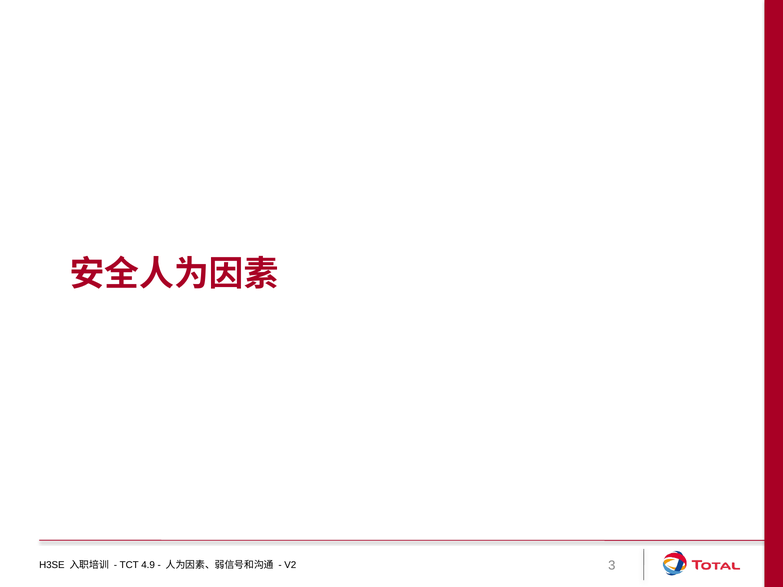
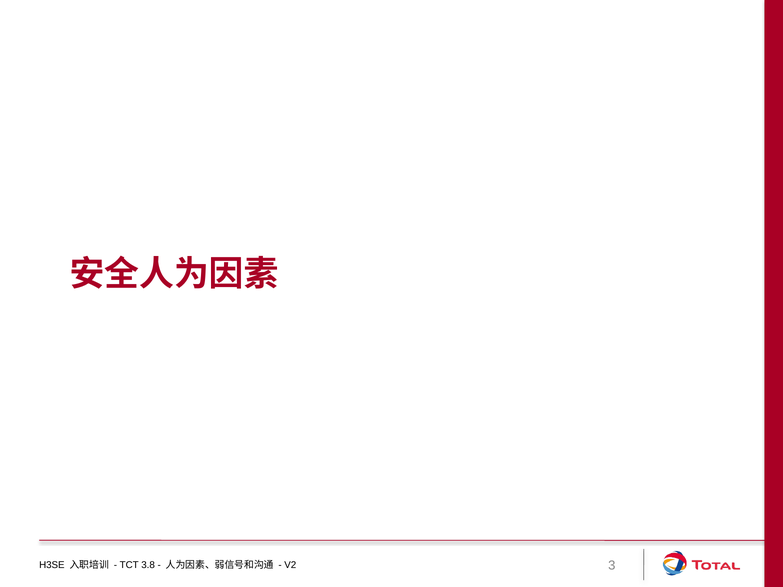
4.9: 4.9 -> 3.8 (148, 565)
